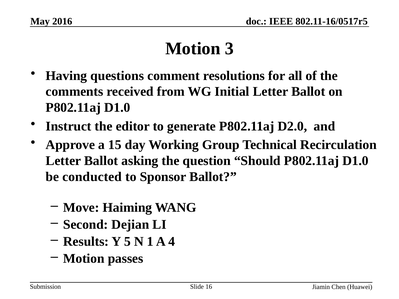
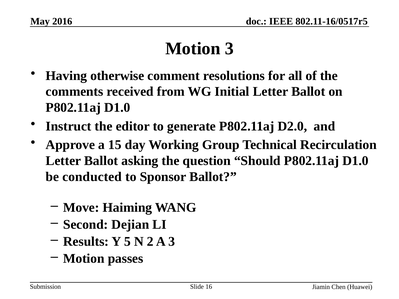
questions: questions -> otherwise (117, 76)
1: 1 -> 2 (150, 242)
A 4: 4 -> 3 (172, 242)
